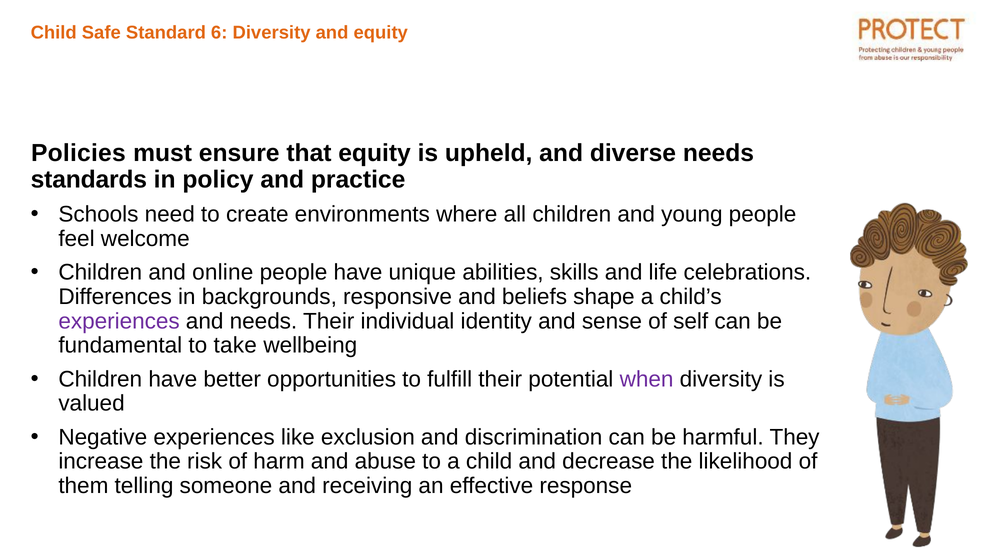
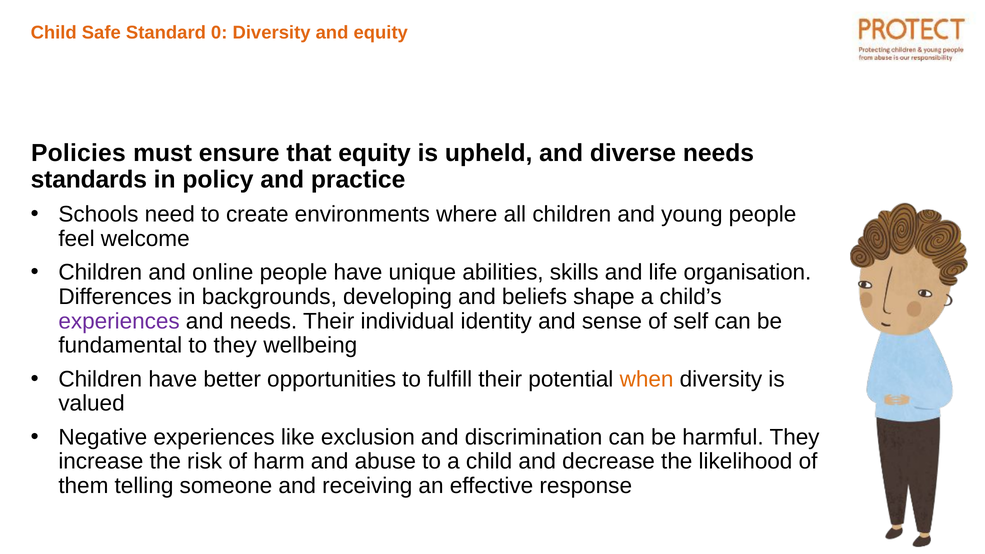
6: 6 -> 0 (219, 33)
celebrations: celebrations -> organisation (747, 272)
responsive: responsive -> developing (398, 297)
to take: take -> they (235, 346)
when colour: purple -> orange (647, 379)
